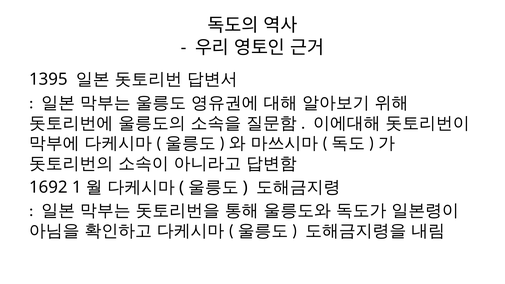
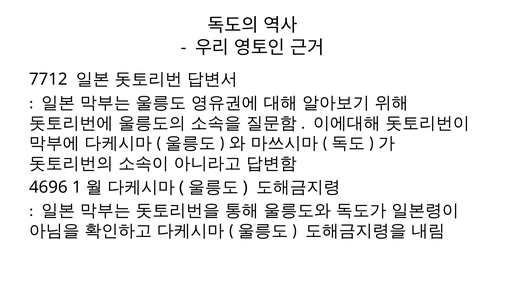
1395: 1395 -> 7712 (48, 79)
1692: 1692 -> 4696 (48, 187)
